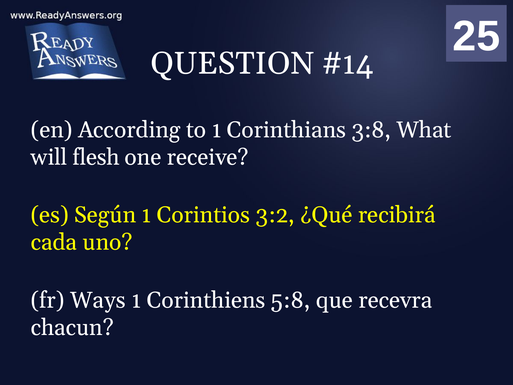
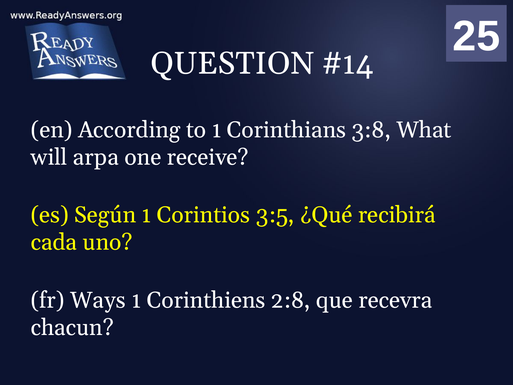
flesh: flesh -> arpa (96, 157)
3:2: 3:2 -> 3:5 (275, 215)
5:8: 5:8 -> 2:8 (291, 300)
